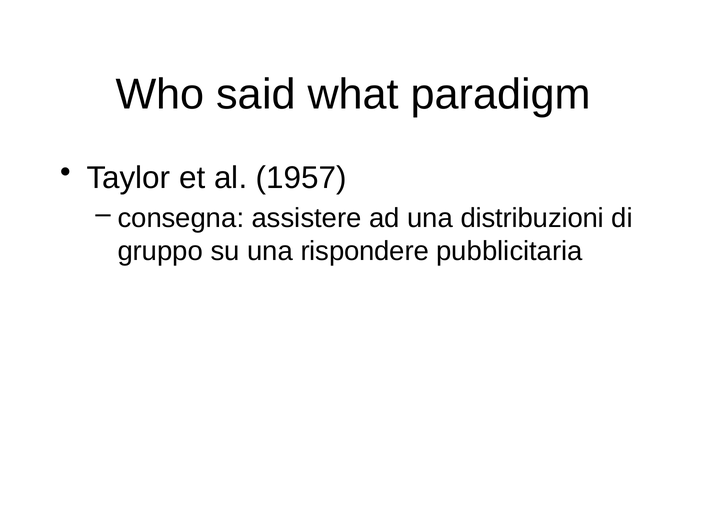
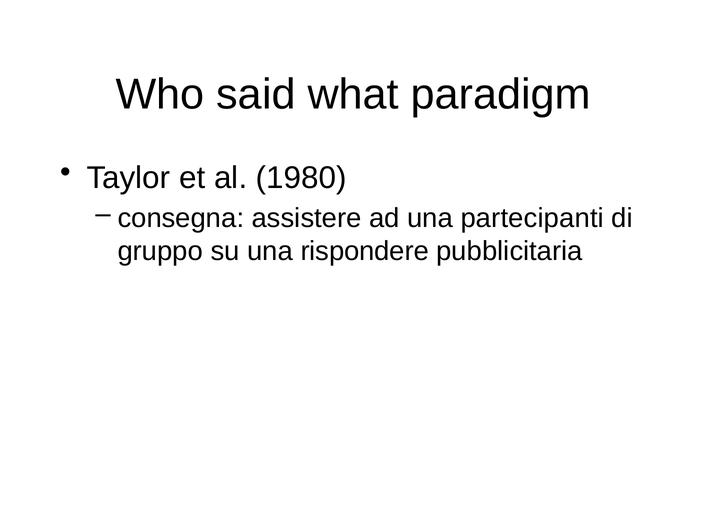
1957: 1957 -> 1980 (301, 178)
distribuzioni: distribuzioni -> partecipanti (532, 218)
